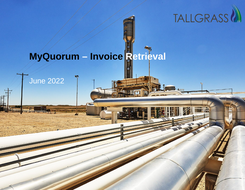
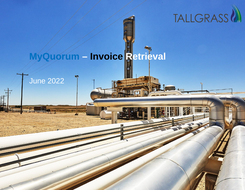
MyQuorum colour: black -> blue (54, 56)
